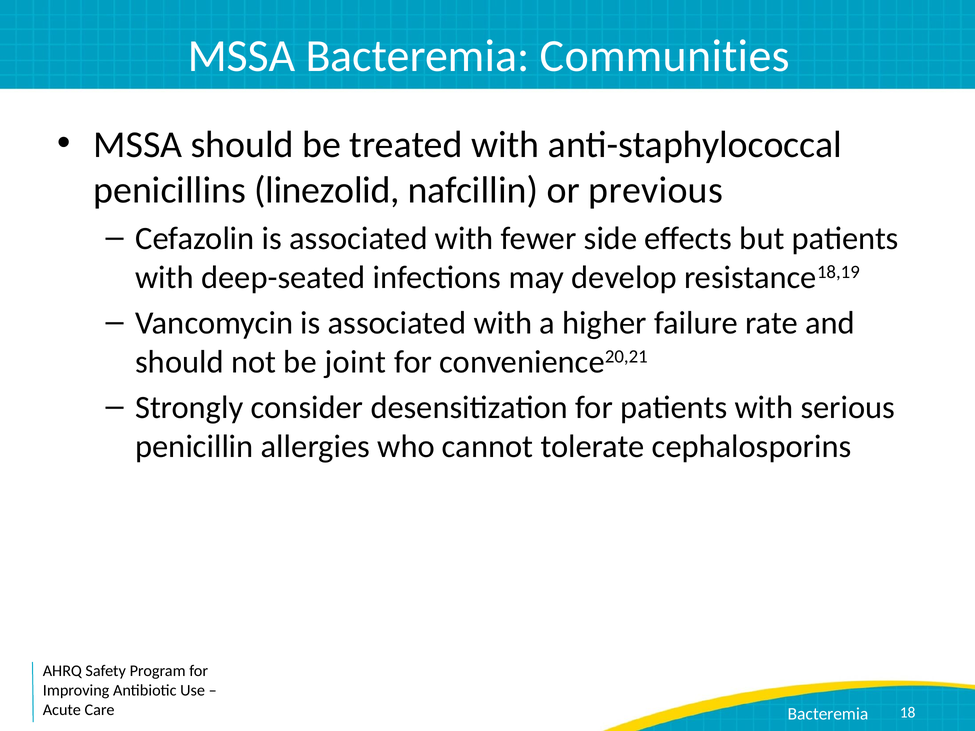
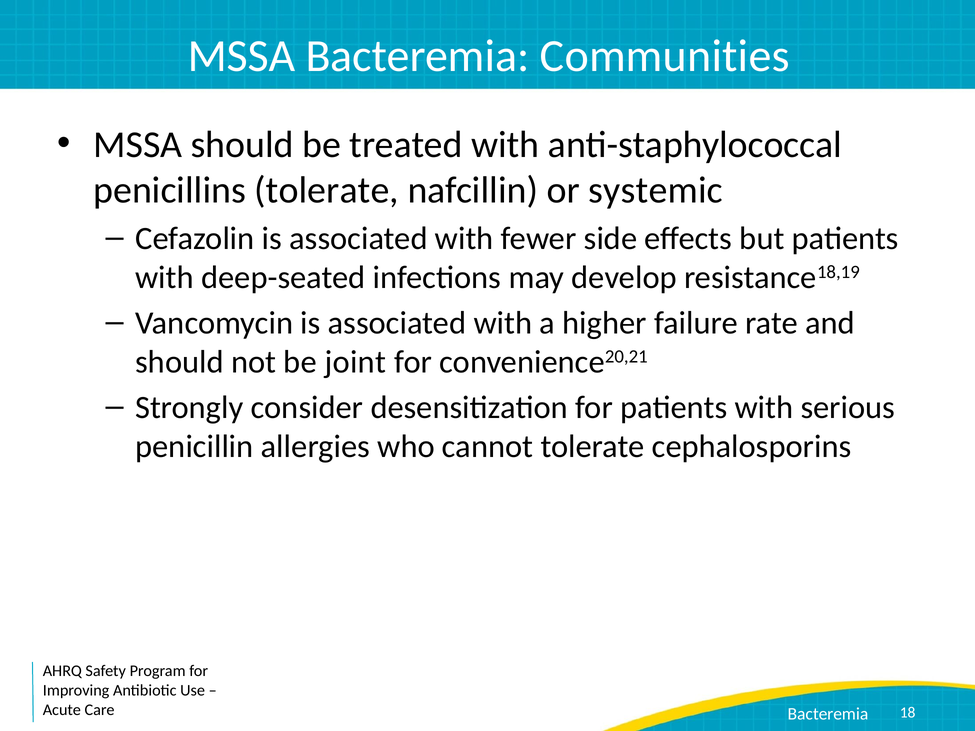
penicillins linezolid: linezolid -> tolerate (327, 190)
previous: previous -> systemic (656, 190)
